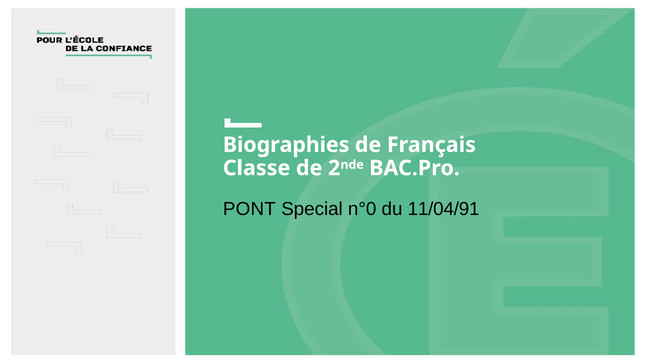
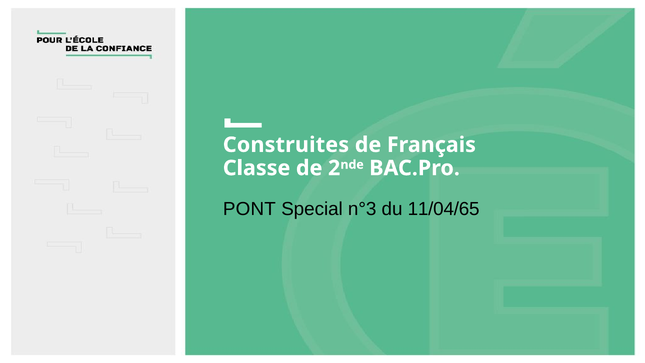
Biographies: Biographies -> Construites (286, 145)
n°0: n°0 -> n°3 (362, 209)
11/04/91: 11/04/91 -> 11/04/65 (444, 209)
